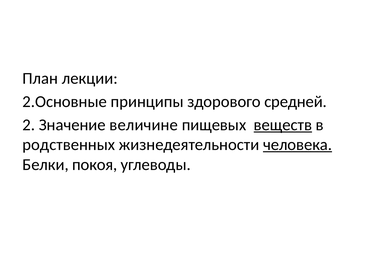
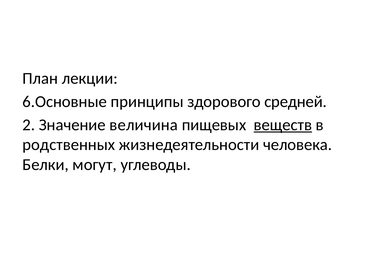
2.Основные: 2.Основные -> 6.Основные (65, 102)
величине: величине -> величина (144, 125)
человека underline: present -> none (298, 145)
покоя: покоя -> могут (95, 165)
